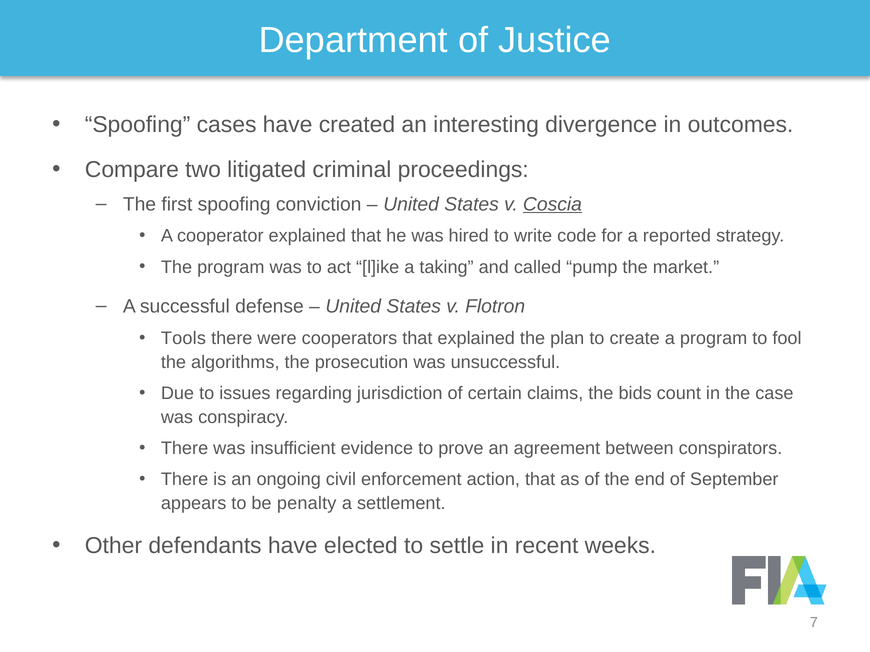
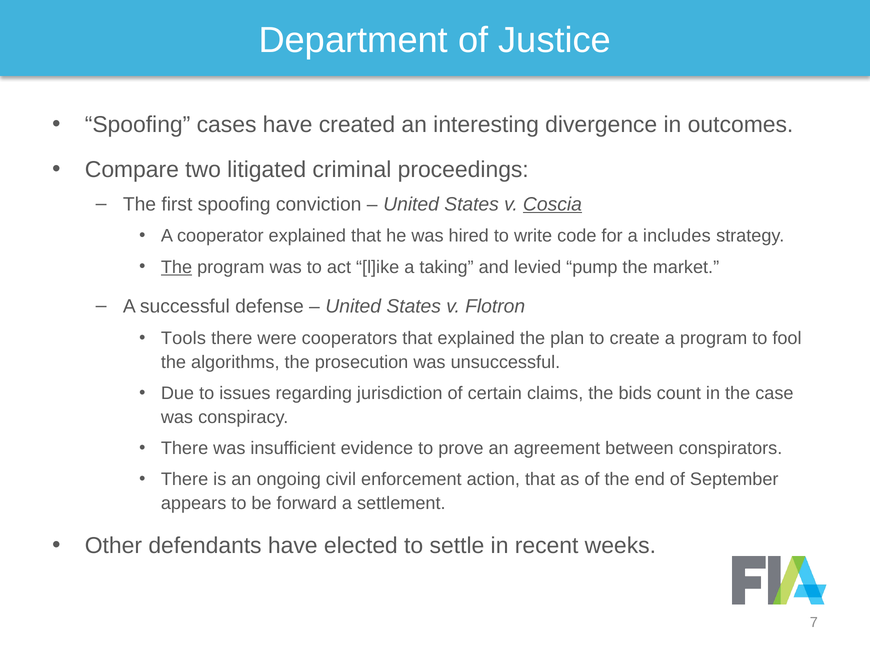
reported: reported -> includes (677, 236)
The underline: none -> present (177, 267)
called: called -> levied (538, 267)
penalty: penalty -> forward (307, 504)
